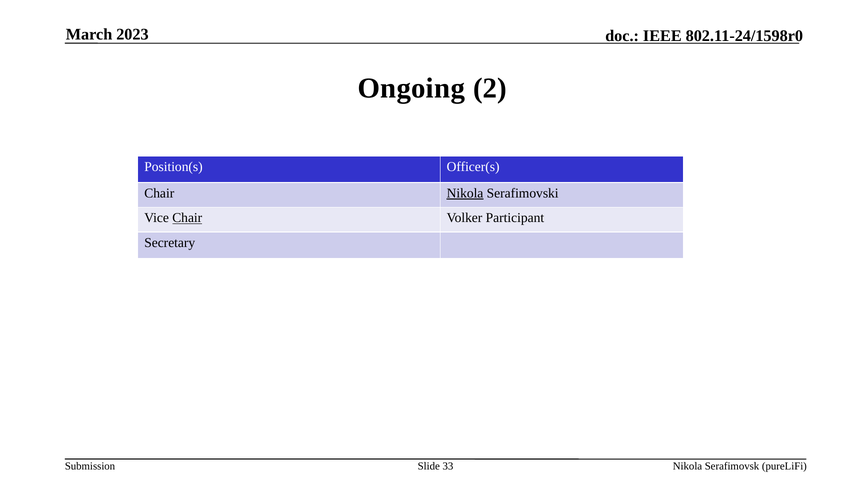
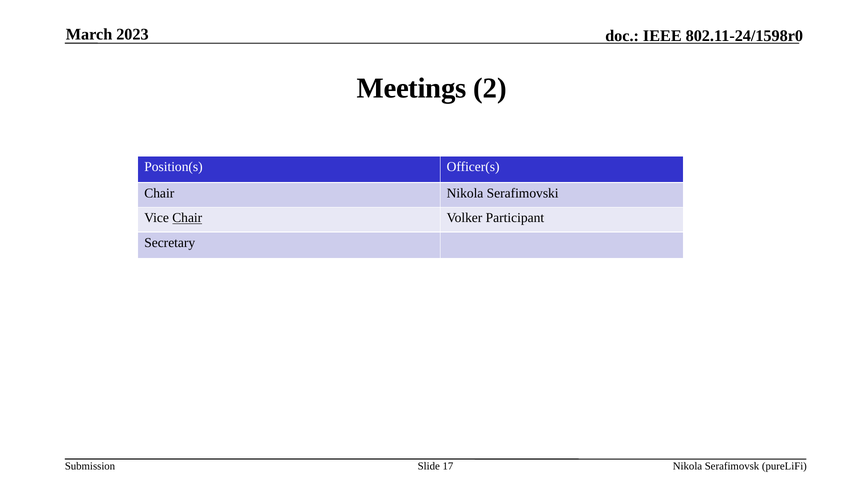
Ongoing: Ongoing -> Meetings (412, 88)
Nikola underline: present -> none (465, 193)
33: 33 -> 17 (448, 466)
